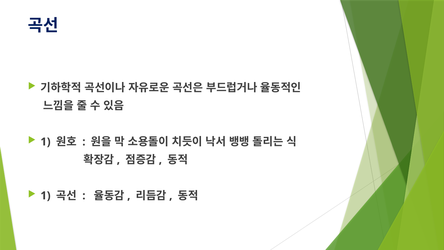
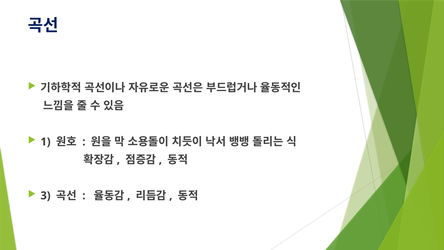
1: 1 -> 3 (46, 195)
